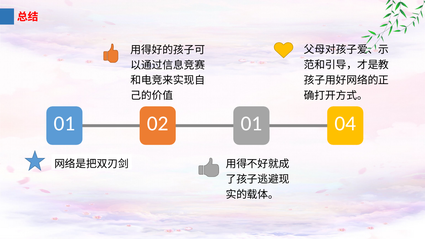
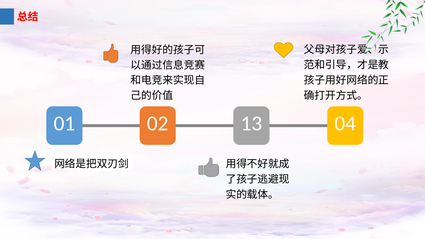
02 01: 01 -> 13 (251, 124)
